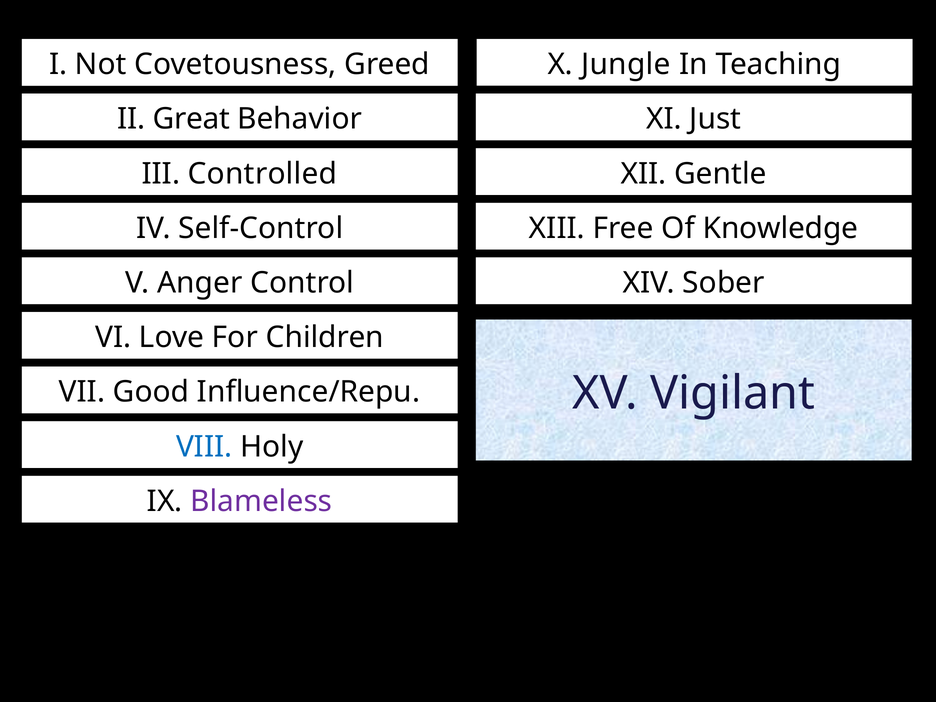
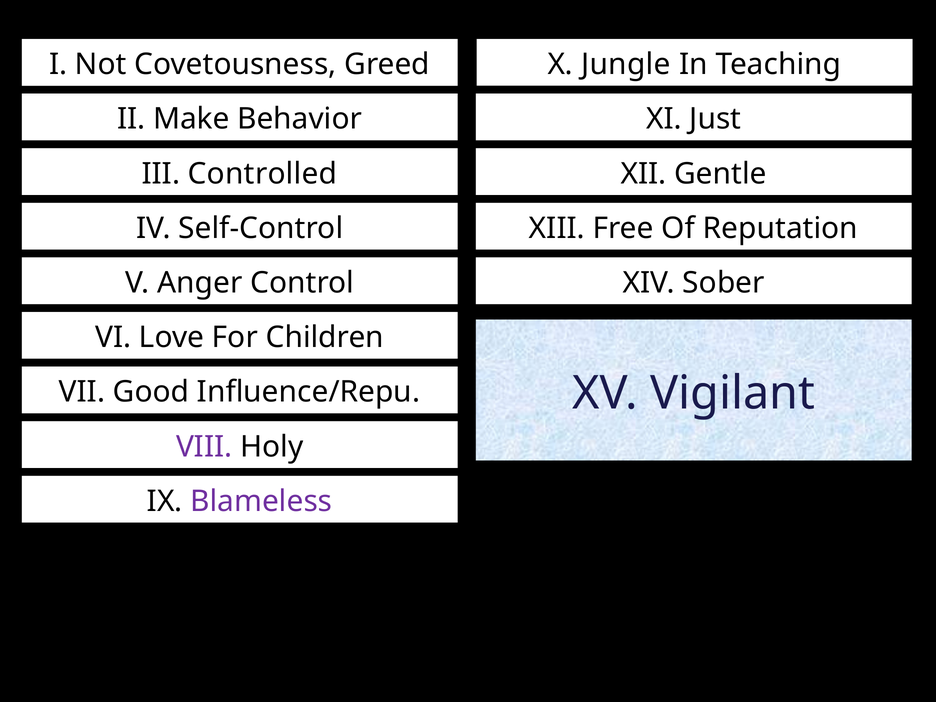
Great: Great -> Make (191, 119)
Knowledge: Knowledge -> Reputation (780, 228)
VIII colour: blue -> purple (204, 447)
